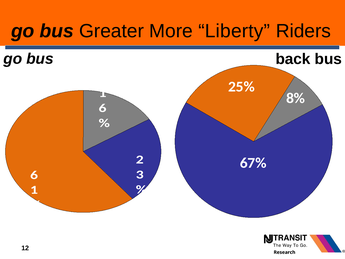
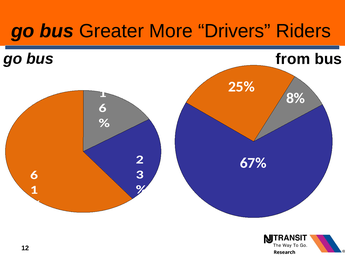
Liberty: Liberty -> Drivers (234, 31)
back: back -> from (293, 59)
